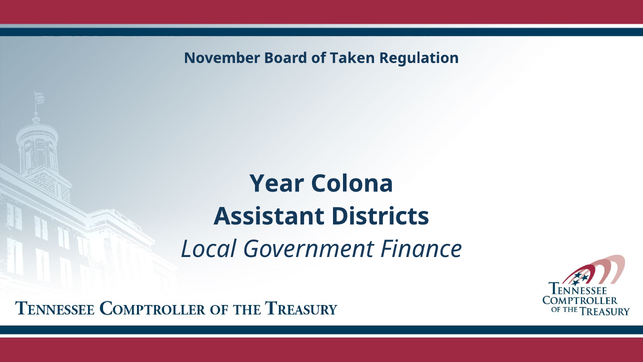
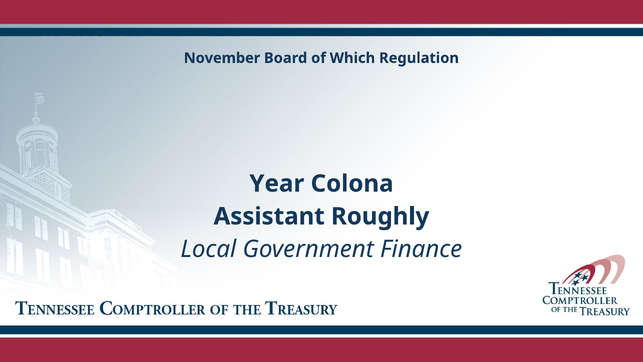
Taken: Taken -> Which (352, 58)
Districts: Districts -> Roughly (380, 216)
